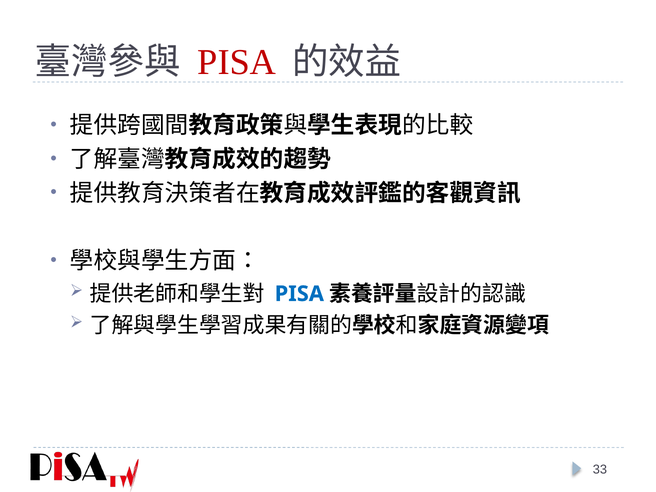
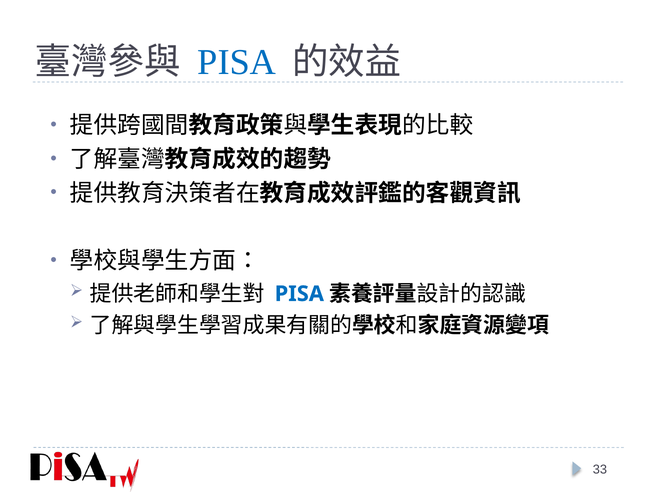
PISA colour: red -> blue (237, 62)
